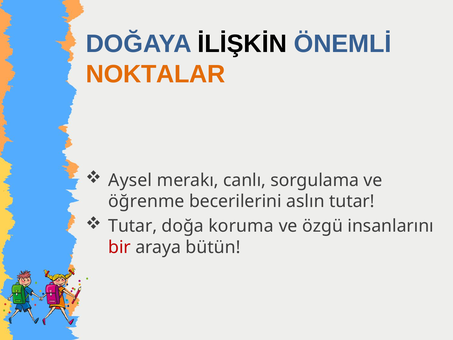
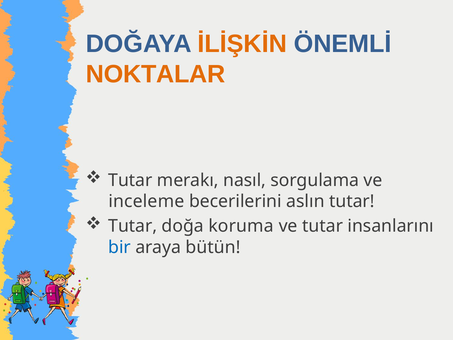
İLİŞKİN colour: black -> orange (242, 44)
Aysel: Aysel -> Tutar (130, 180)
canlı: canlı -> nasıl (245, 180)
öğrenme: öğrenme -> inceleme (146, 201)
ve özgü: özgü -> tutar (323, 226)
bir colour: red -> blue (120, 247)
